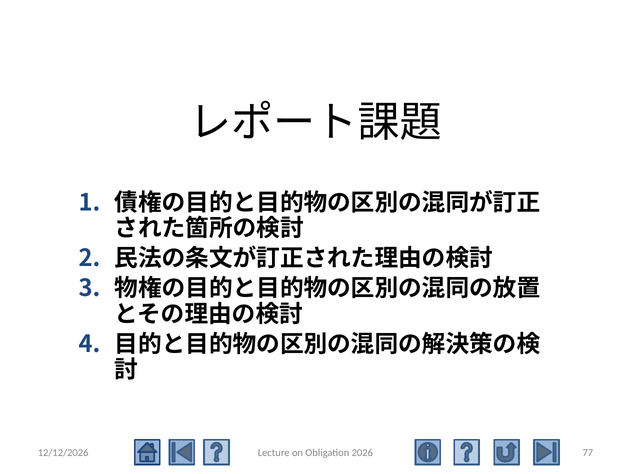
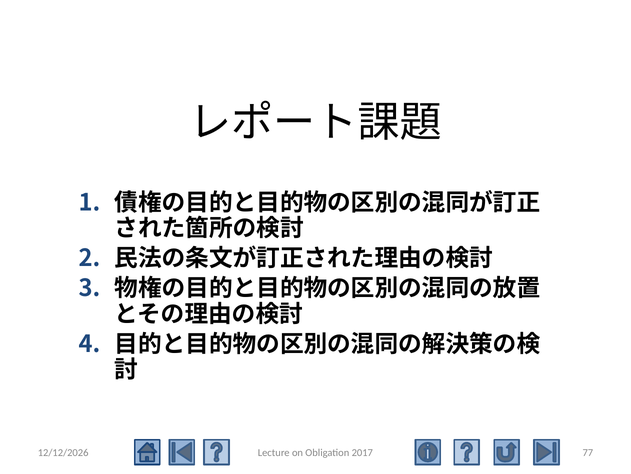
2026: 2026 -> 2017 (362, 452)
